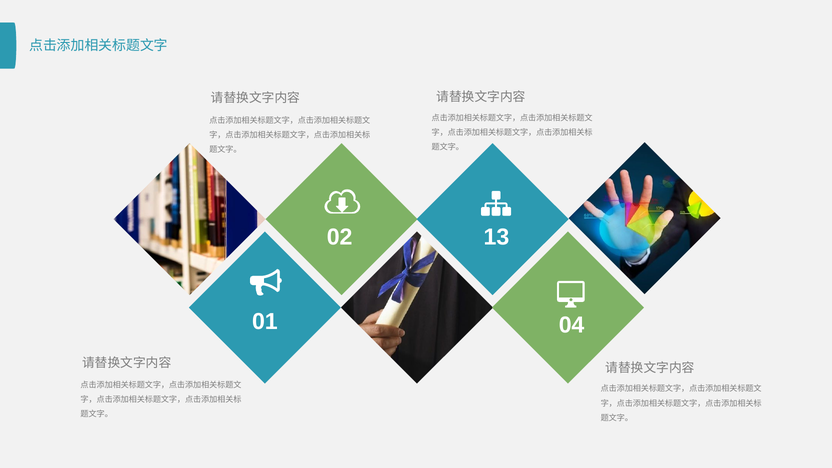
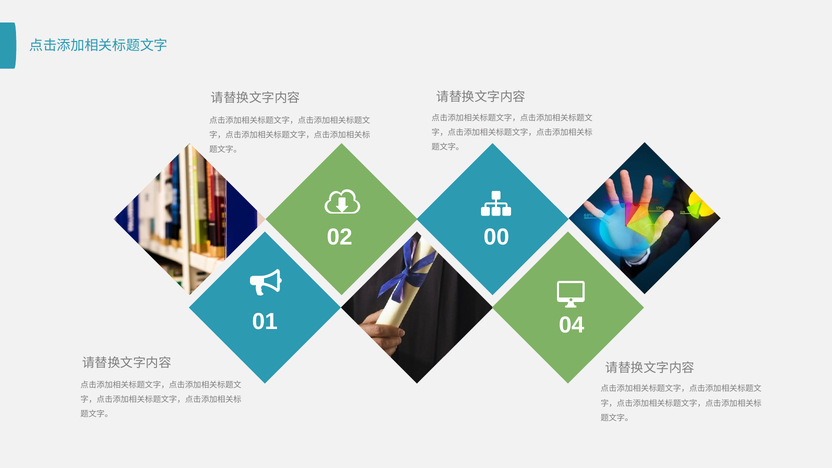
13: 13 -> 00 (496, 237)
